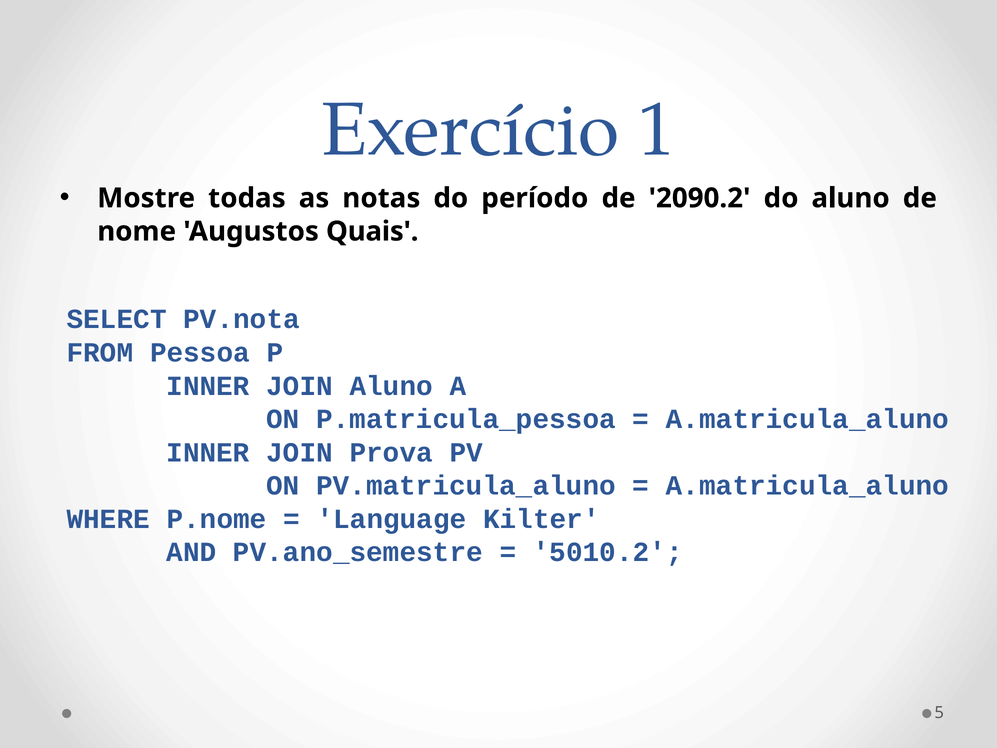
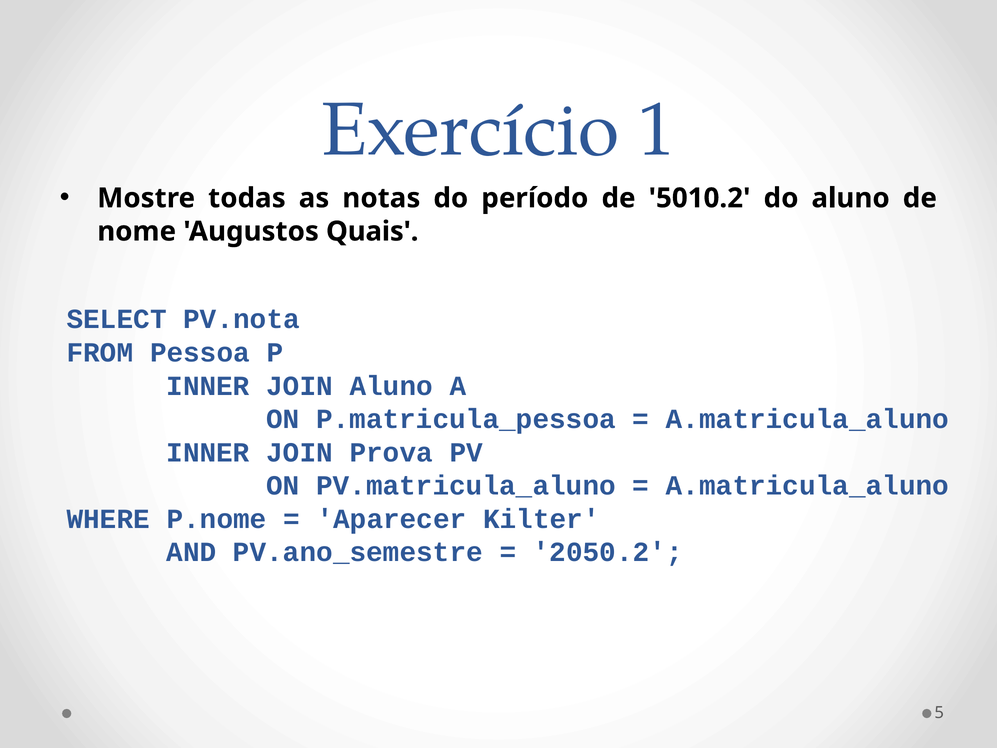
2090.2: 2090.2 -> 5010.2 (700, 198)
Language: Language -> Aparecer (391, 519)
5010.2: 5010.2 -> 2050.2 (608, 552)
